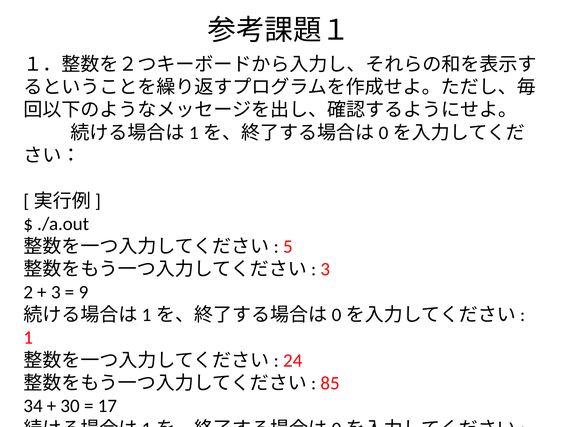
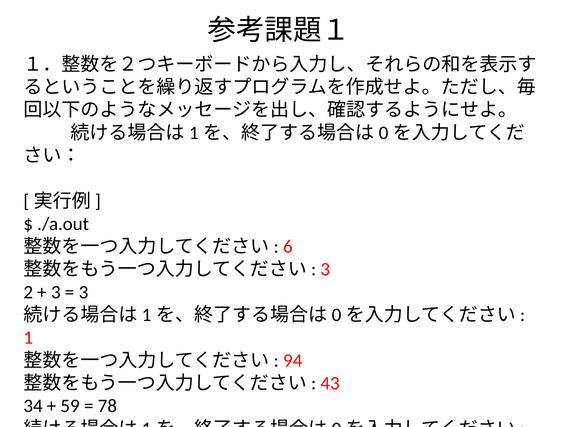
5: 5 -> 6 (288, 247)
9: 9 -> 3 (84, 293)
24: 24 -> 94 (293, 361)
85: 85 -> 43 (330, 384)
30: 30 -> 59 (70, 407)
17: 17 -> 78 (108, 407)
